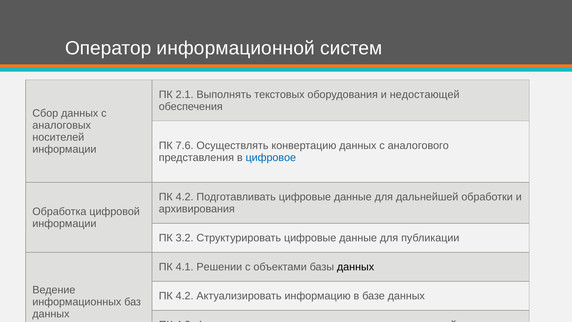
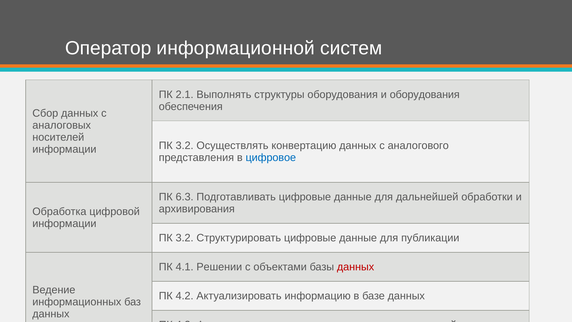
текстовых: текстовых -> структуры (279, 94)
и недостающей: недостающей -> оборудования (425, 94)
7.6: 7.6 -> 3.2 (185, 146)
4.2: 4.2 -> 6.3 (185, 197)
данных colour: black -> red (356, 267)
